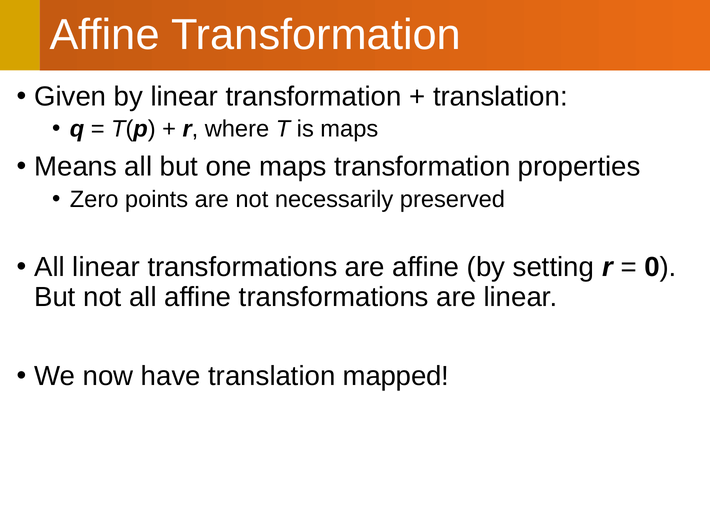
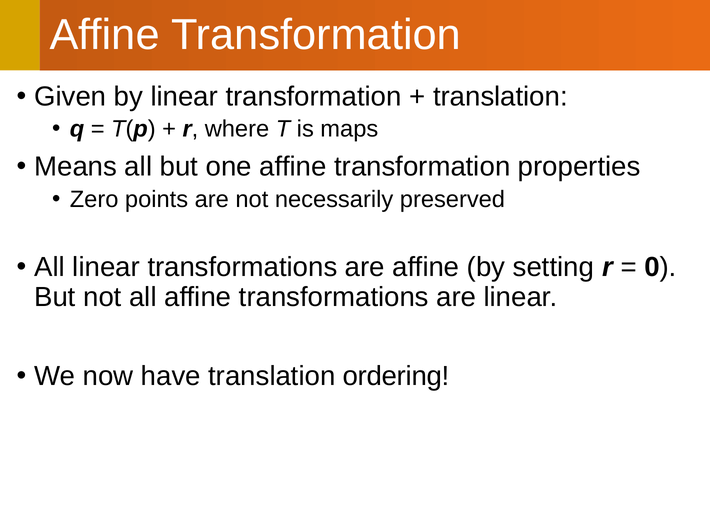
one maps: maps -> affine (293, 167)
mapped: mapped -> ordering (396, 377)
